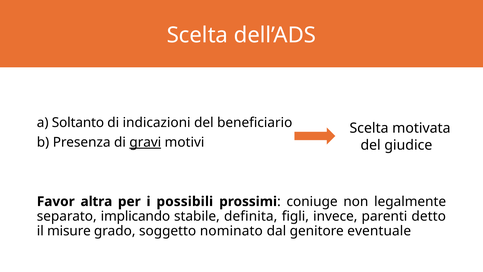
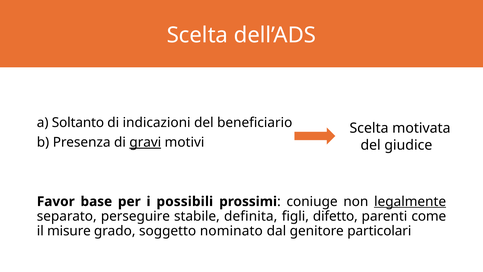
altra: altra -> base (96, 201)
legalmente underline: none -> present (410, 201)
implicando: implicando -> perseguire (135, 216)
invece: invece -> difetto (335, 216)
detto: detto -> come (429, 216)
eventuale: eventuale -> particolari (379, 231)
